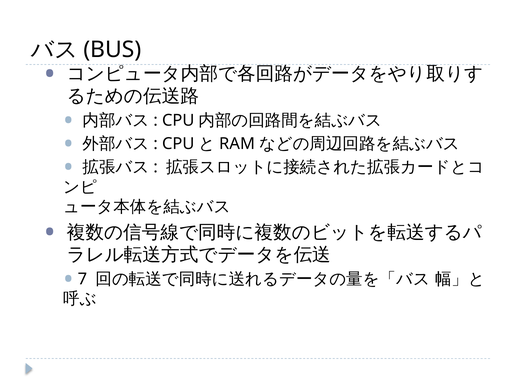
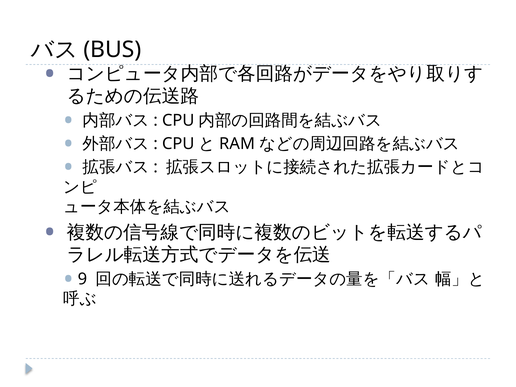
7: 7 -> 9 (83, 279)
